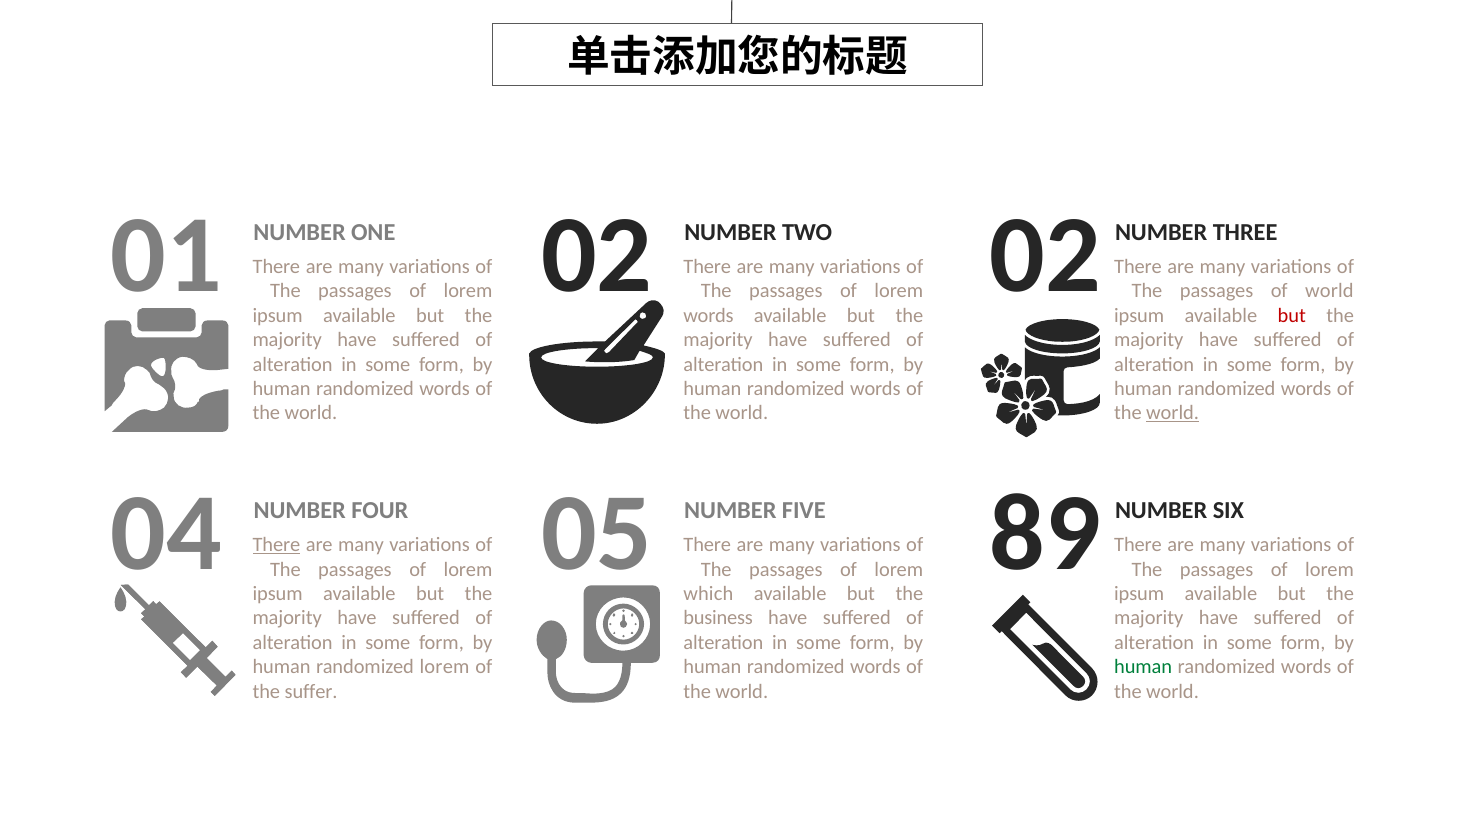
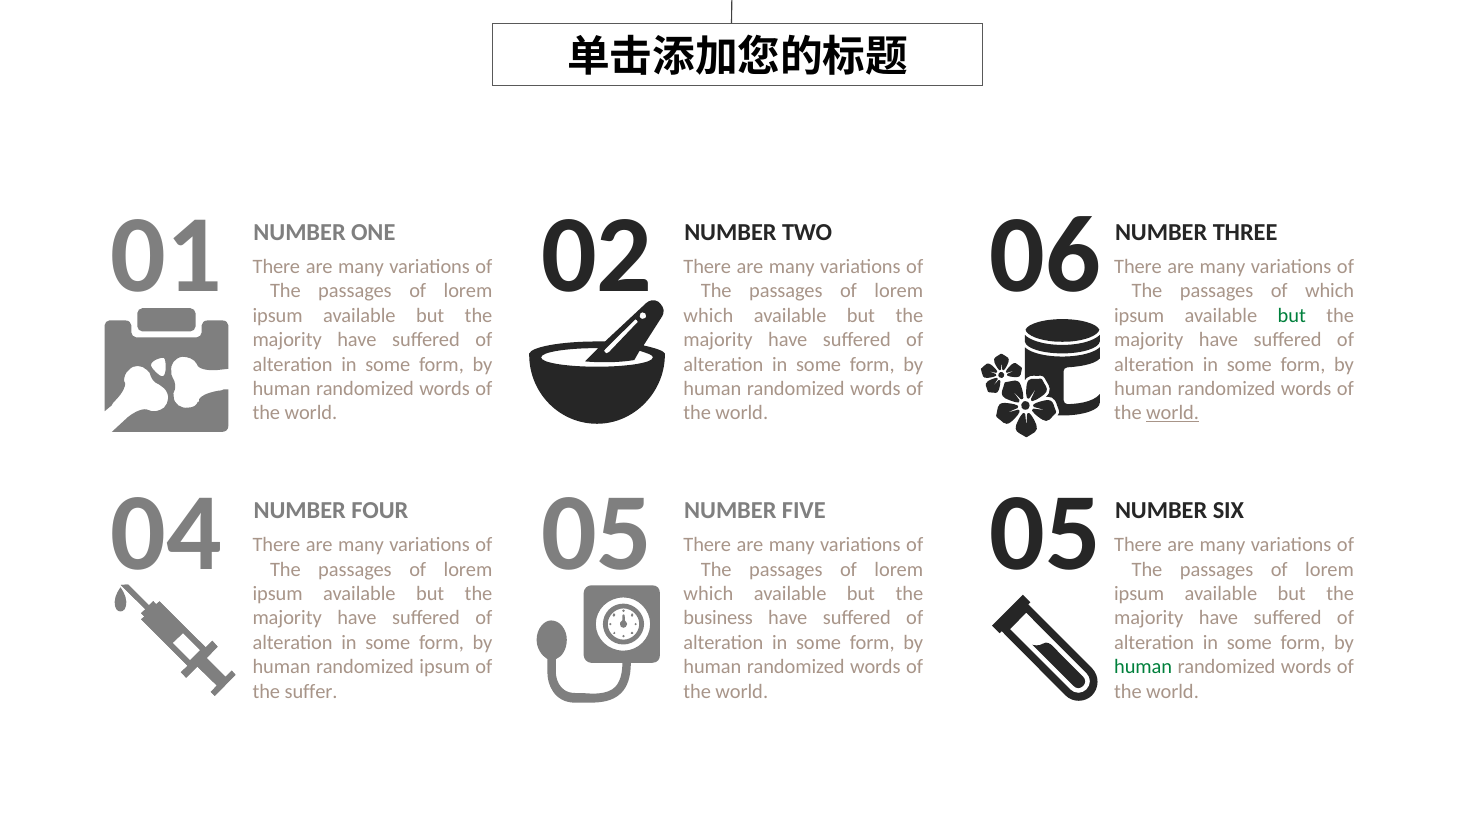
02: 02 -> 06 (1045, 255)
of world: world -> which (1330, 291)
words: words -> which (708, 316)
but colour: red -> green (1292, 316)
89: 89 -> 05 (1045, 534)
There underline: present -> none (276, 545)
randomized lorem: lorem -> ipsum (445, 667)
